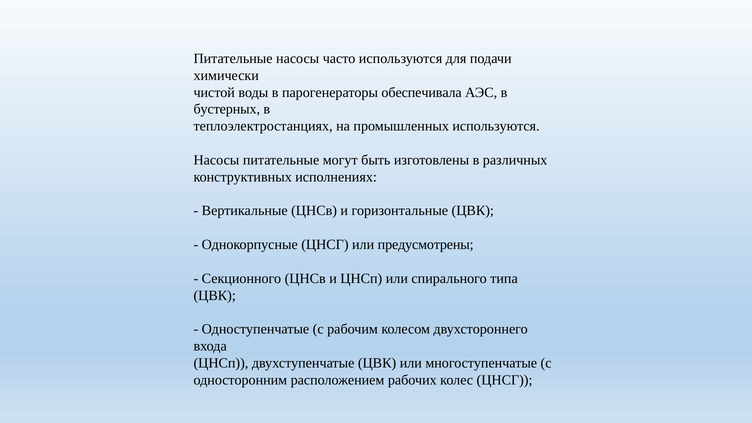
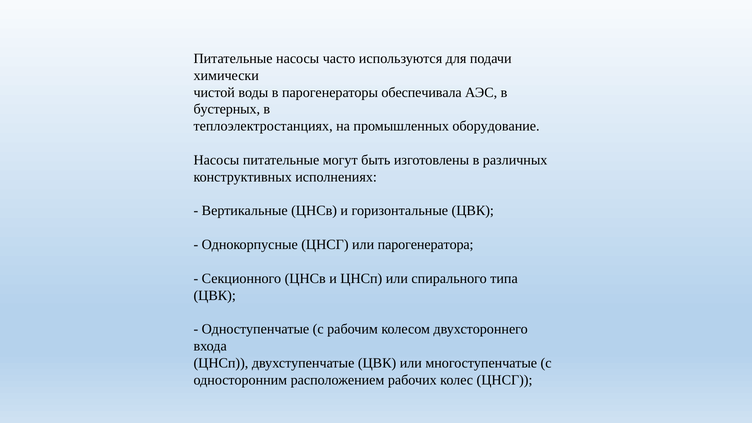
промышленных используются: используются -> оборудование (496, 126)
предусмотрены: предусмотрены -> парогенератора (426, 245)
